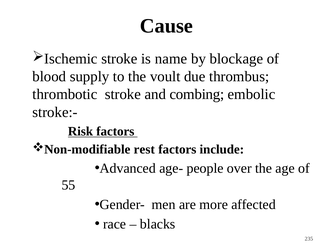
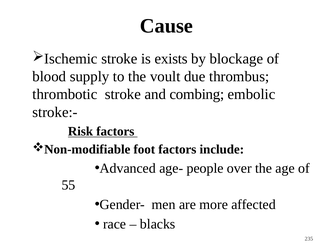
name: name -> exists (171, 59)
rest: rest -> foot (144, 149)
